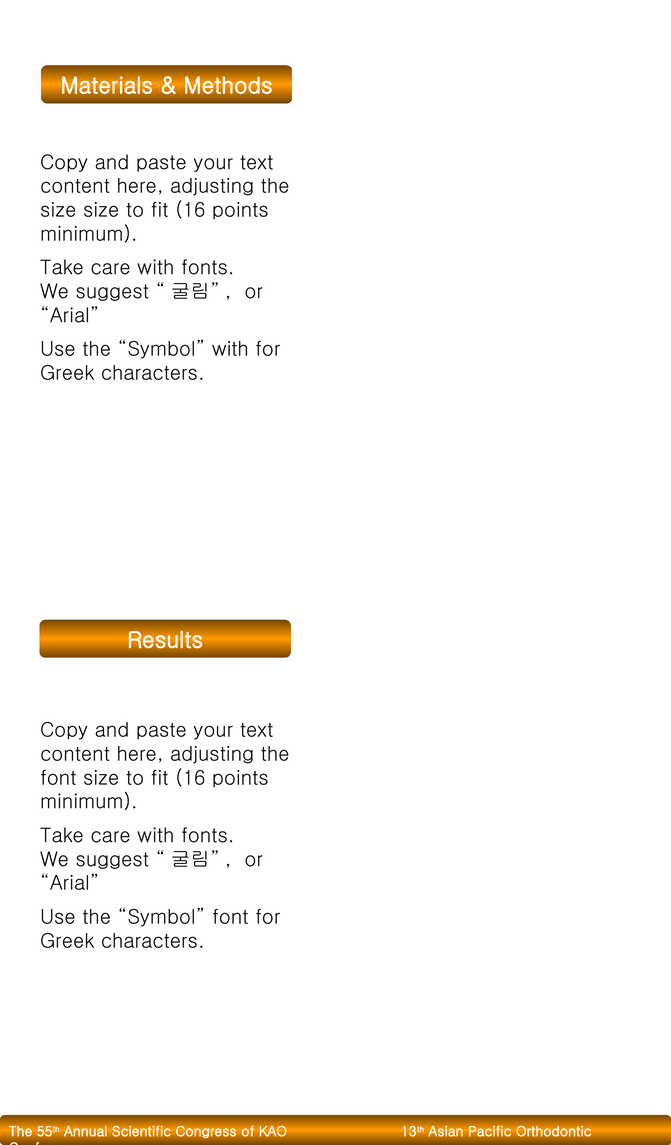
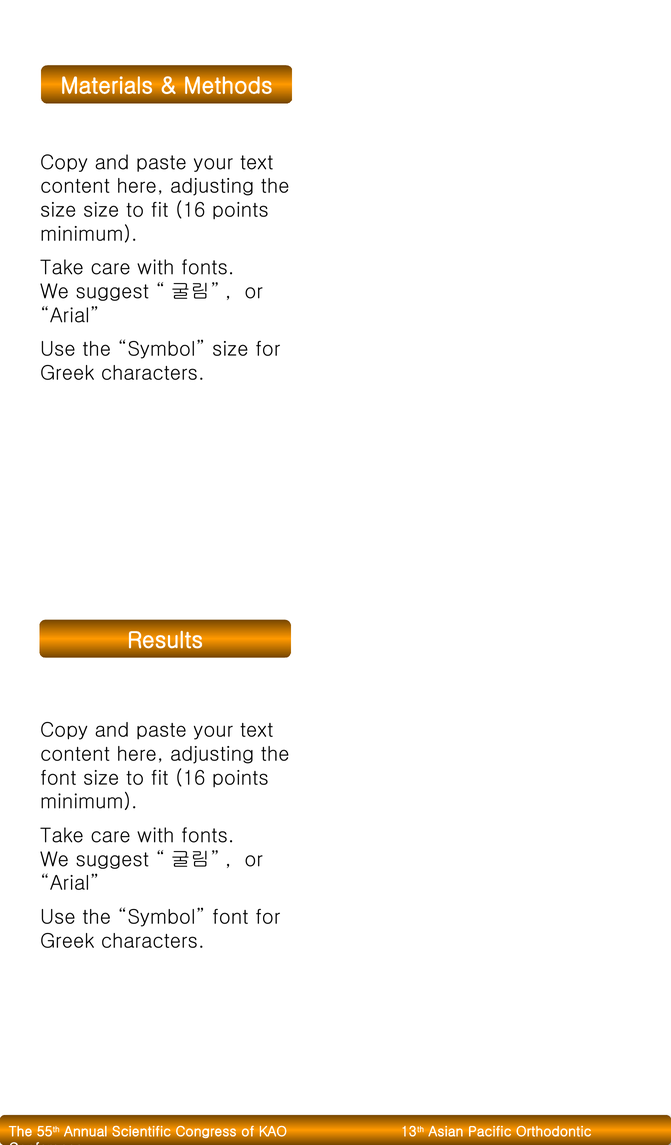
Symbol with: with -> size (230, 349)
